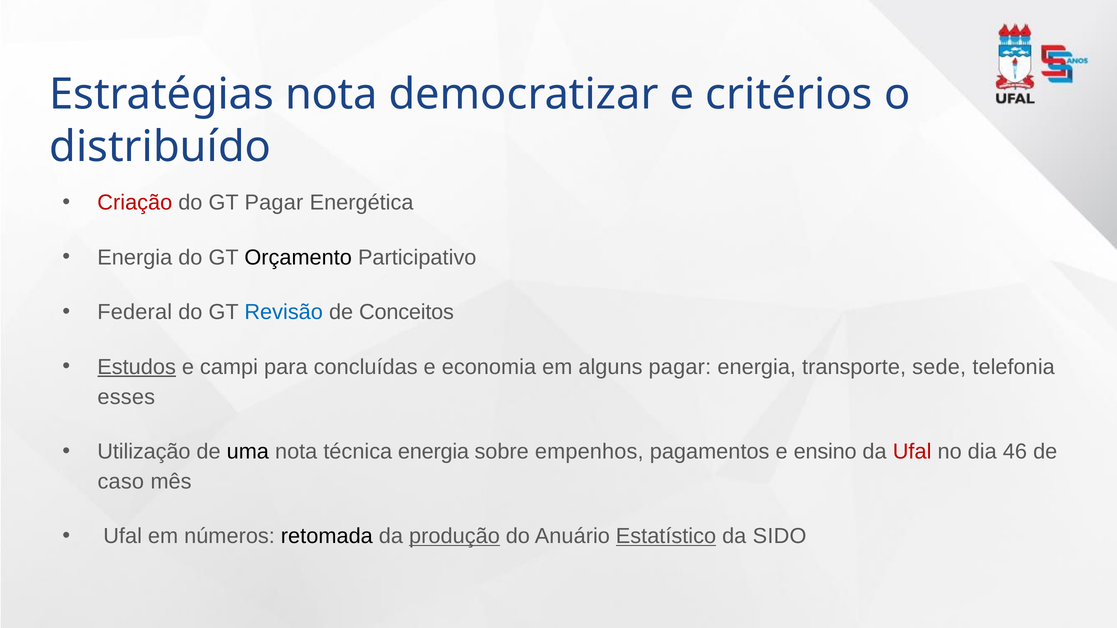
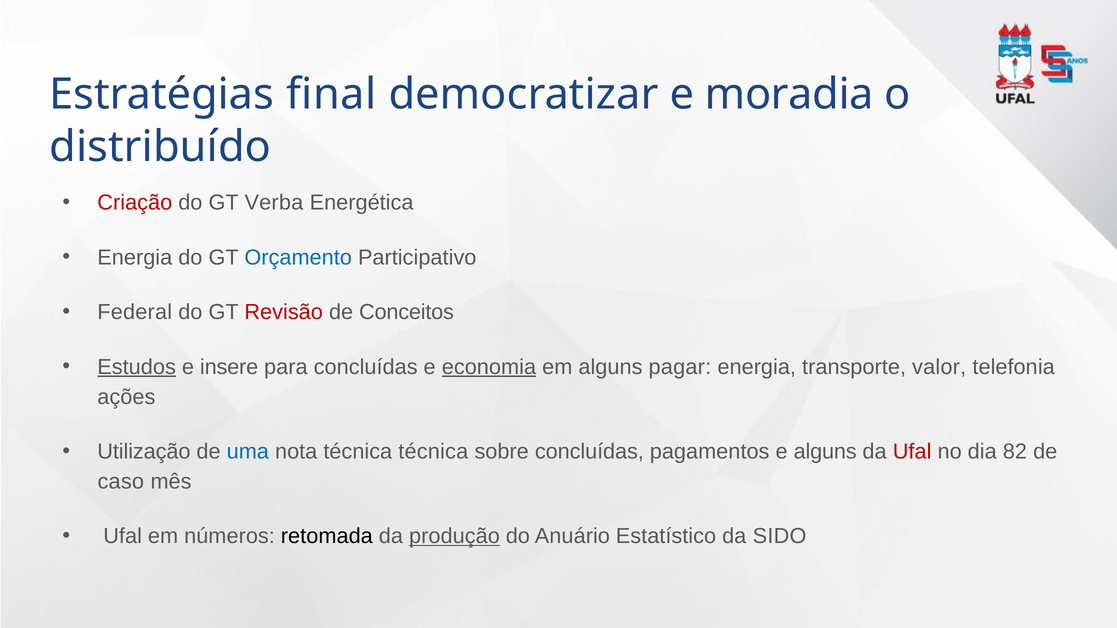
Estratégias nota: nota -> final (331, 95)
critérios: critérios -> moradia (789, 95)
GT Pagar: Pagar -> Verba (274, 203)
Orçamento colour: black -> blue (298, 258)
Revisão colour: blue -> red (284, 312)
campi: campi -> insere (229, 367)
economia underline: none -> present (489, 367)
sede: sede -> valor (939, 367)
esses: esses -> ações (126, 397)
uma colour: black -> blue (248, 452)
técnica energia: energia -> técnica (433, 452)
sobre empenhos: empenhos -> concluídas (589, 452)
e ensino: ensino -> alguns (825, 452)
46: 46 -> 82 (1015, 452)
Estatístico underline: present -> none (666, 537)
